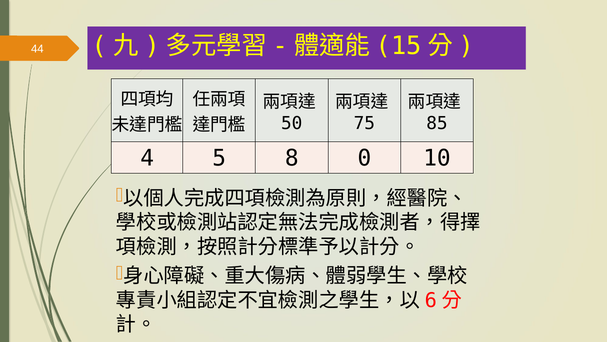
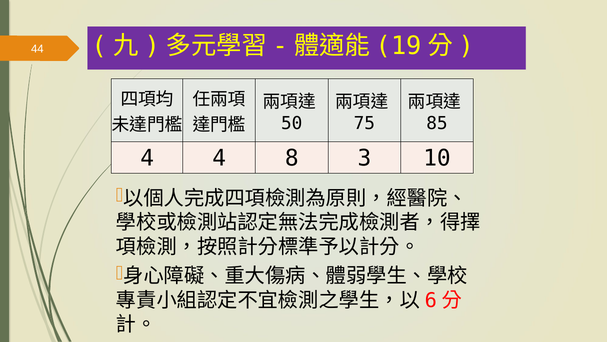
15: 15 -> 19 (399, 46)
4 5: 5 -> 4 (219, 158)
0: 0 -> 3 (364, 158)
